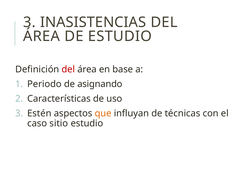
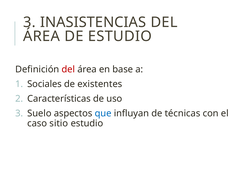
Periodo: Periodo -> Sociales (44, 84)
asignando: asignando -> existentes (100, 84)
Estén: Estén -> Suelo (39, 114)
que colour: orange -> blue (103, 114)
